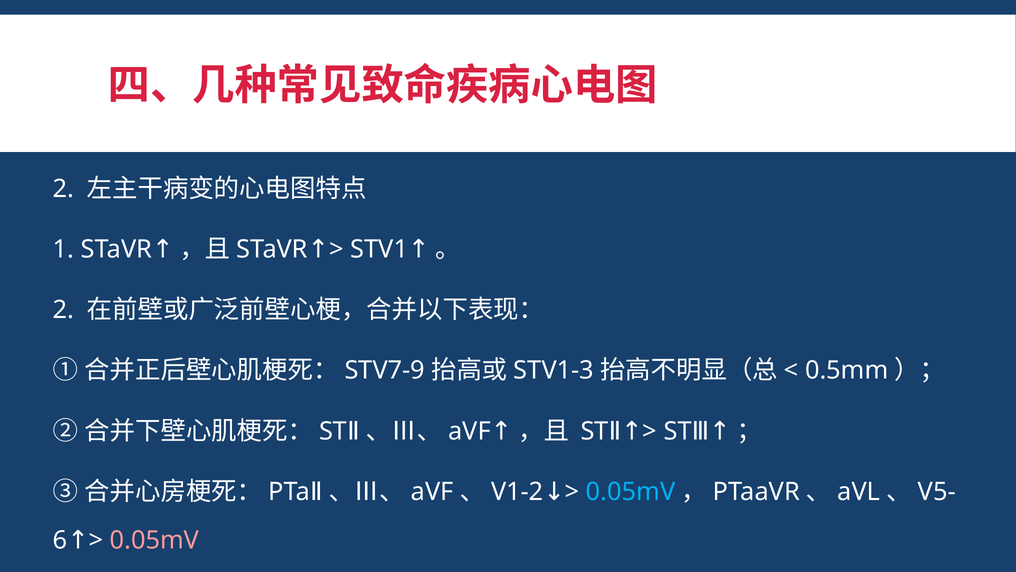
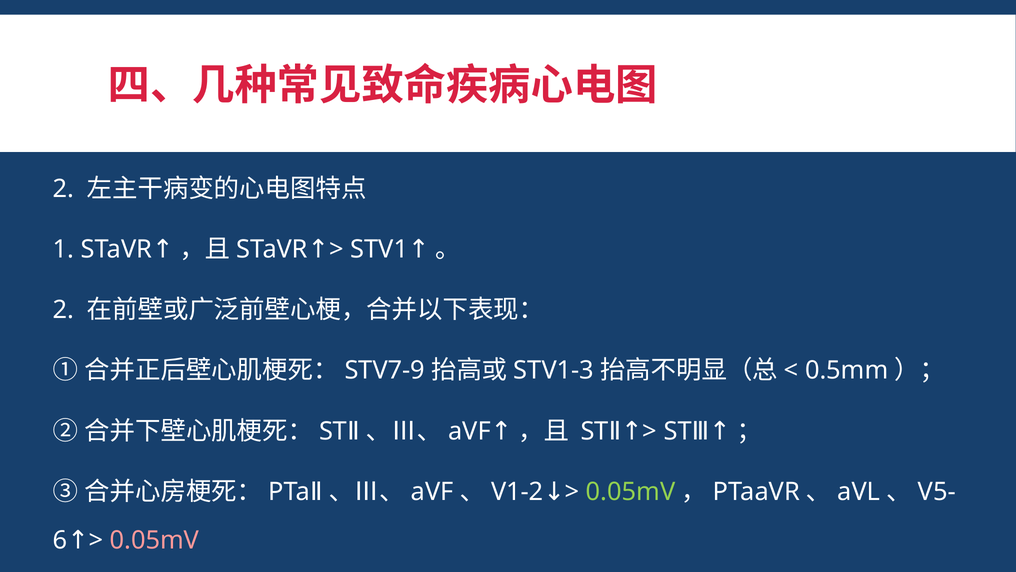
0.05mV colour: light blue -> light green (631, 491)
